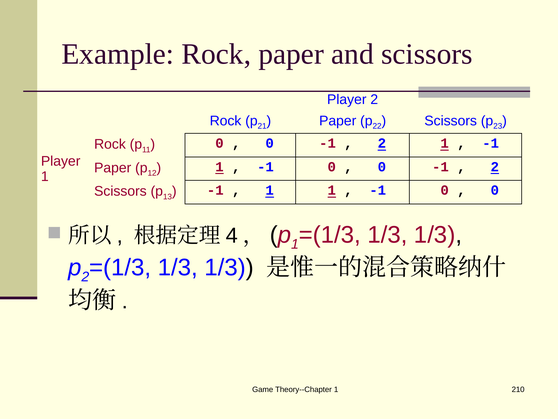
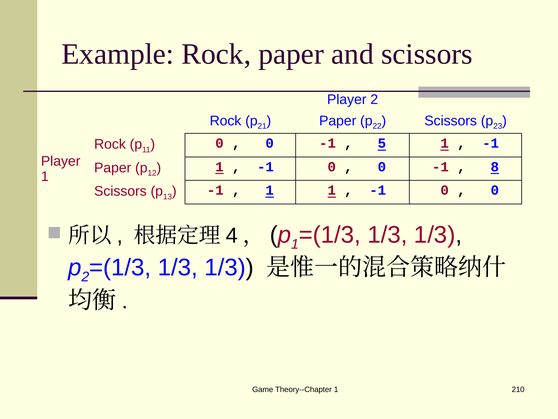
2: 2 -> 5 (382, 143)
2: 2 -> 8 (495, 167)
